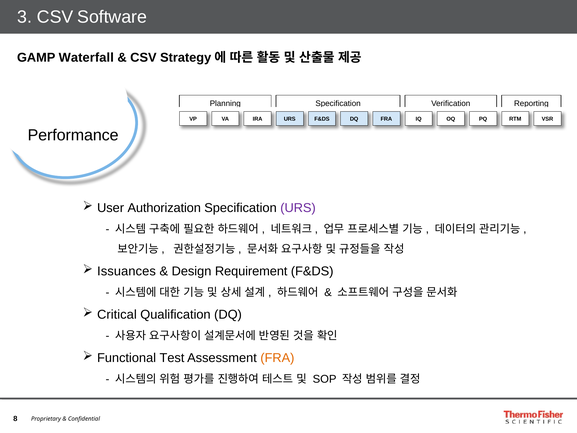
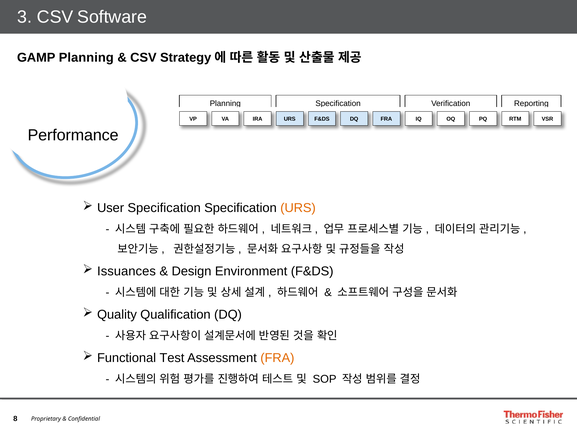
GAMP Waterfall: Waterfall -> Planning (86, 57)
User Authorization: Authorization -> Specification (164, 208)
URS colour: purple -> orange (298, 208)
Requirement: Requirement -> Environment (251, 271)
Critical: Critical -> Quality (117, 315)
